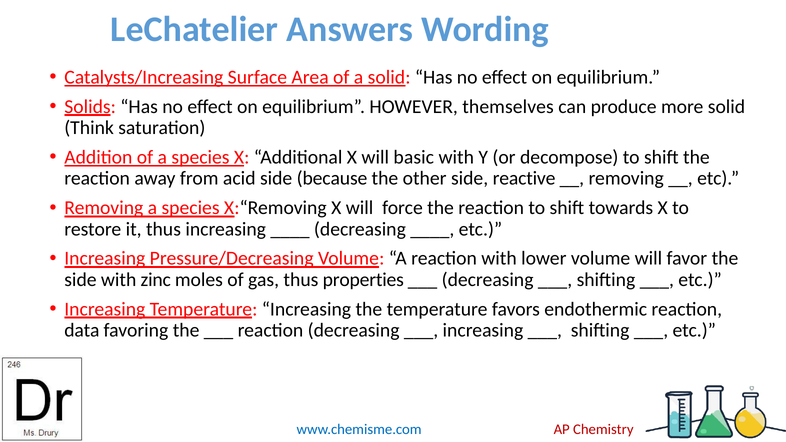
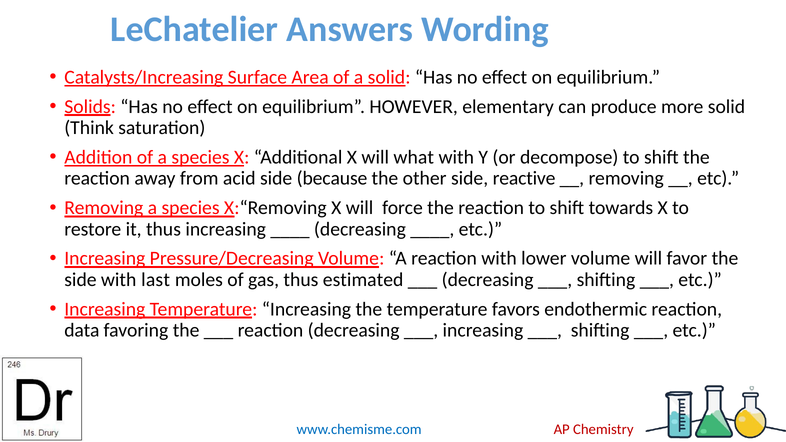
themselves: themselves -> elementary (508, 107)
basic: basic -> what (414, 157)
zinc: zinc -> last (156, 280)
properties: properties -> estimated (363, 280)
